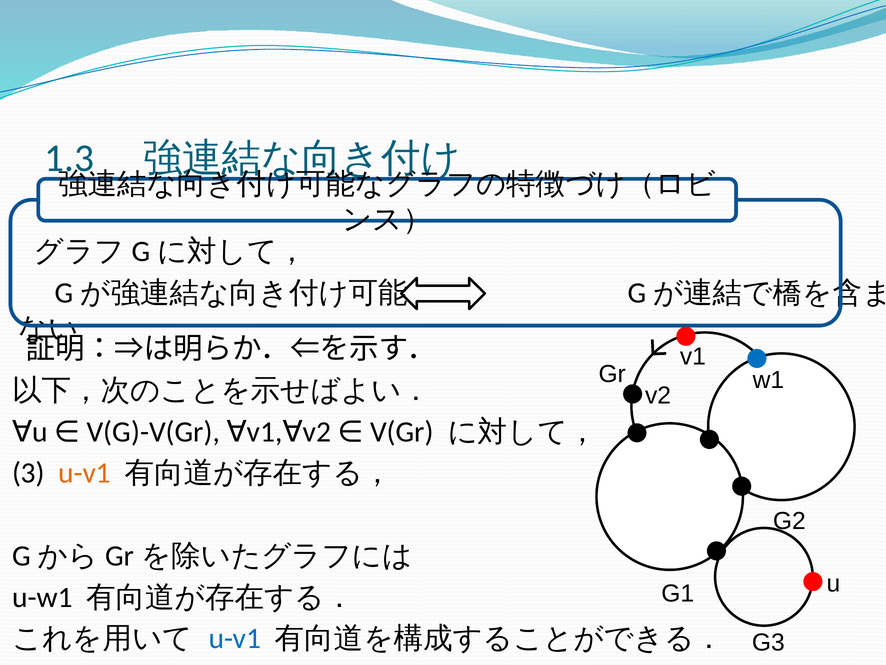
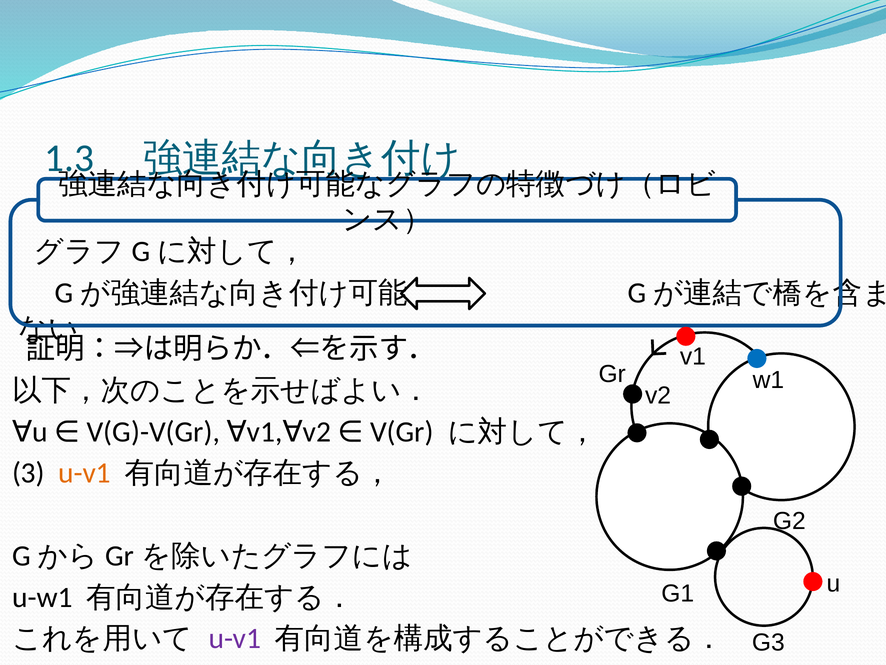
u-v1 colour: blue -> purple (235, 638)
